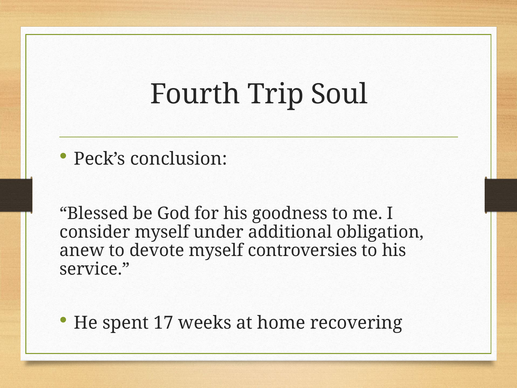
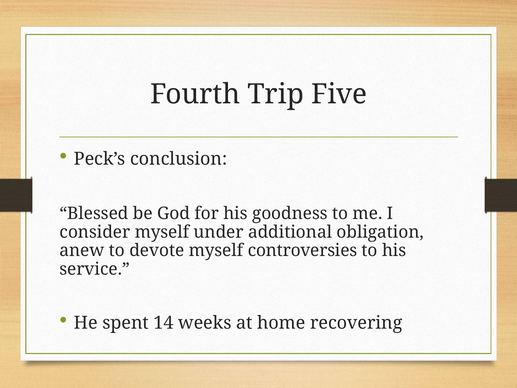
Soul: Soul -> Five (339, 94)
17: 17 -> 14 (164, 323)
